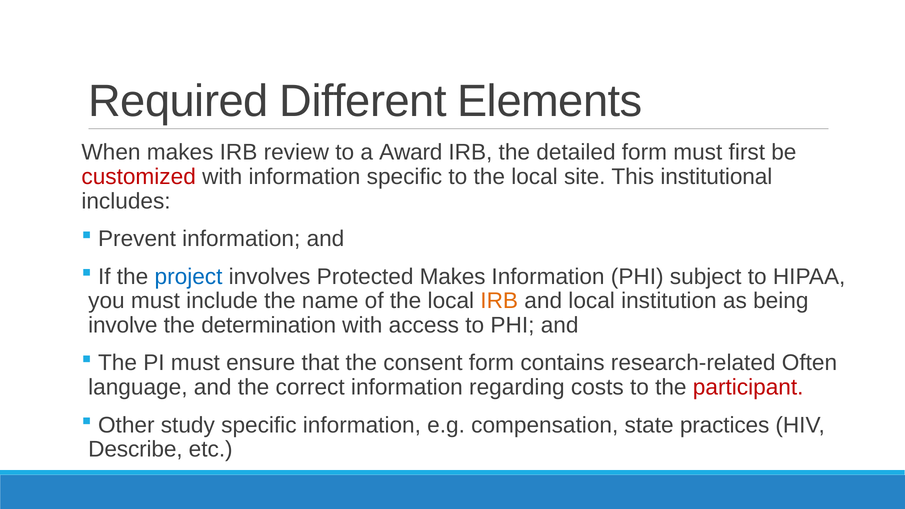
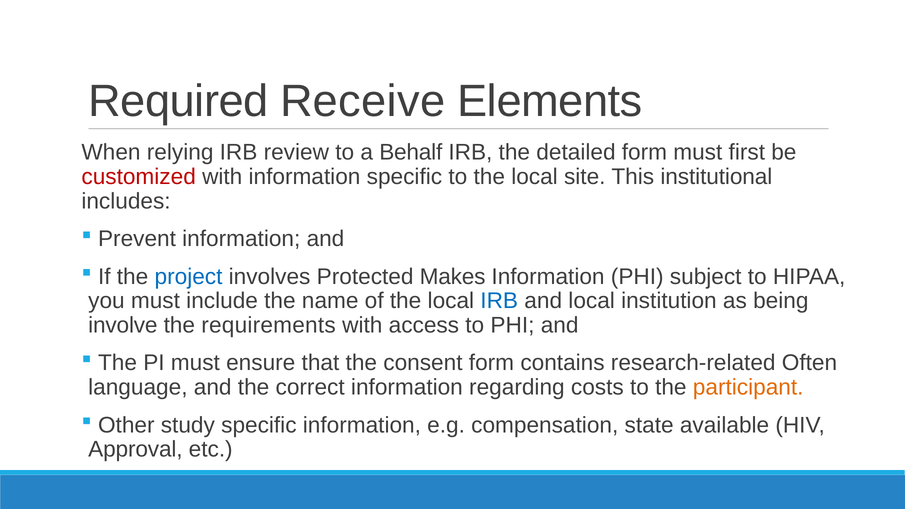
Different: Different -> Receive (363, 101)
When makes: makes -> relying (180, 152)
Award: Award -> Behalf (411, 152)
IRB colour: orange -> blue (499, 301)
determination: determination -> requirements (269, 325)
participant colour: red -> orange (748, 387)
practices: practices -> available (725, 425)
Describe: Describe -> Approval (135, 450)
